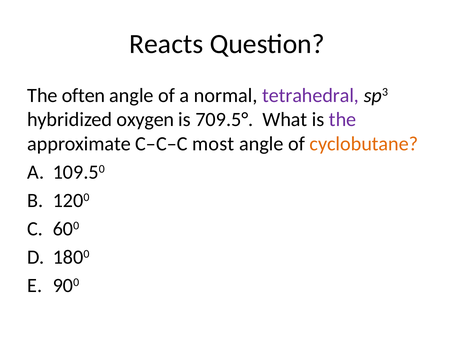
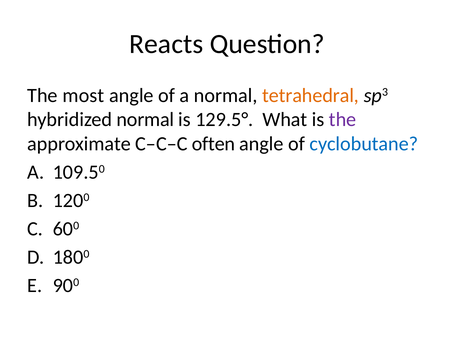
often: often -> most (83, 95)
tetrahedral colour: purple -> orange (311, 95)
hybridized oxygen: oxygen -> normal (145, 119)
709.5°: 709.5° -> 129.5° (224, 119)
most: most -> often (213, 144)
cyclobutane colour: orange -> blue (364, 144)
